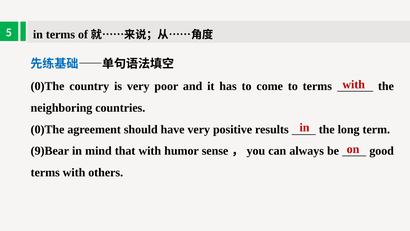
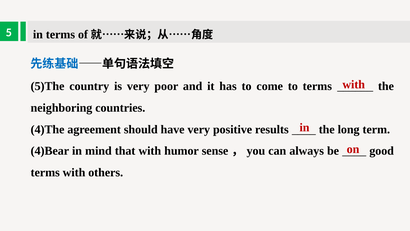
0)The: 0)The -> 5)The (48, 86)
0)The: 0)The -> 4)The (48, 129)
9)Bear: 9)Bear -> 4)Bear (50, 151)
